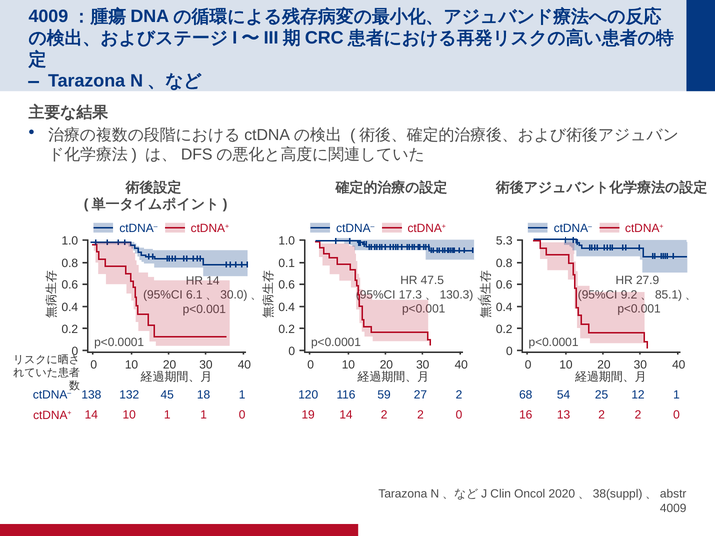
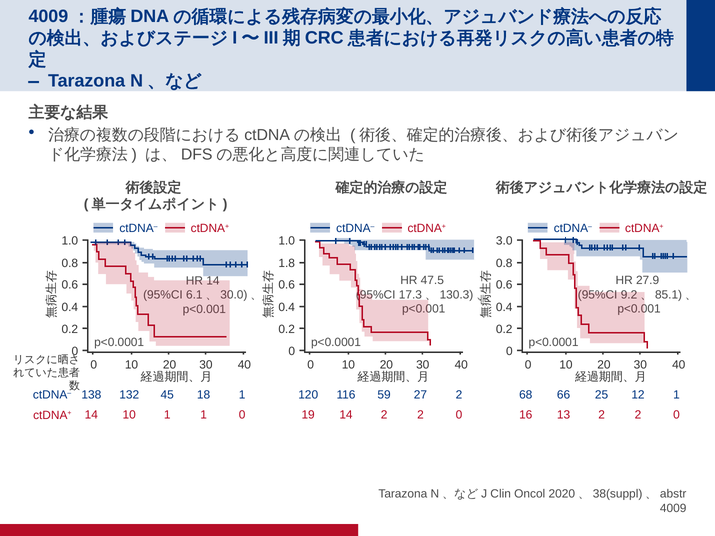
5.3: 5.3 -> 3.0 (504, 241)
0.1: 0.1 -> 1.8 (287, 264)
54: 54 -> 66 (564, 395)
